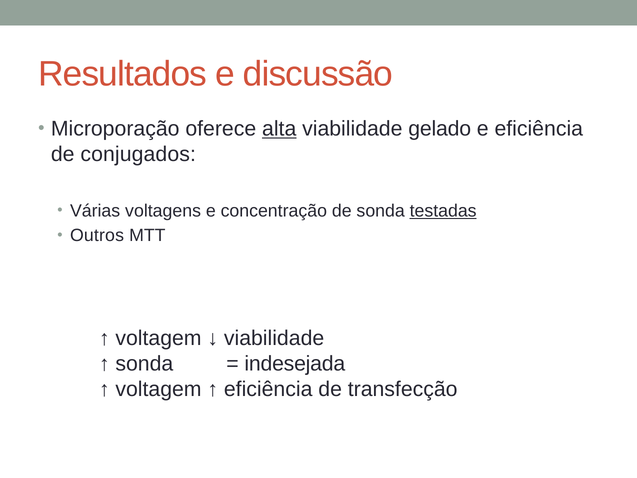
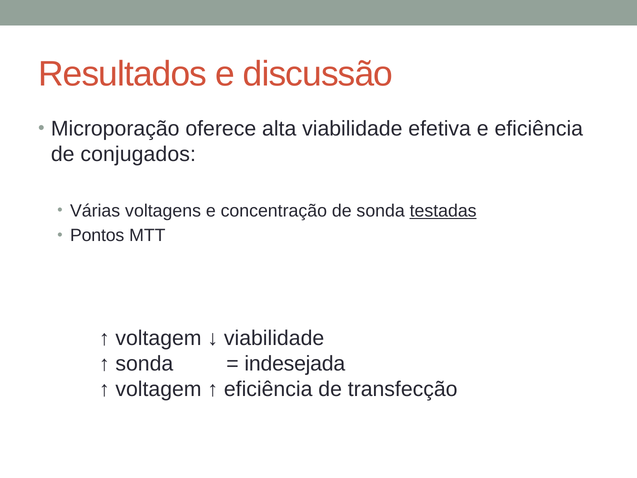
alta underline: present -> none (279, 129)
gelado: gelado -> efetiva (440, 129)
Outros: Outros -> Pontos (97, 236)
